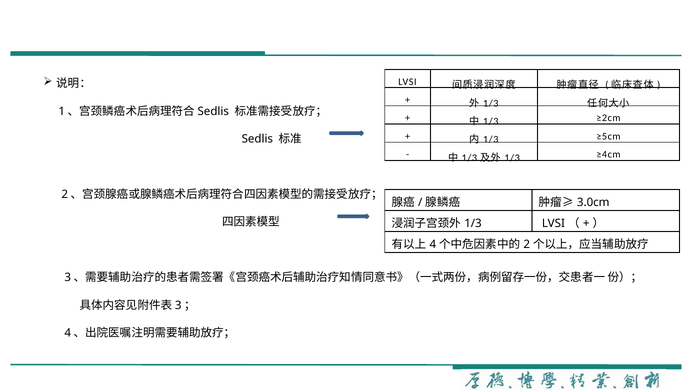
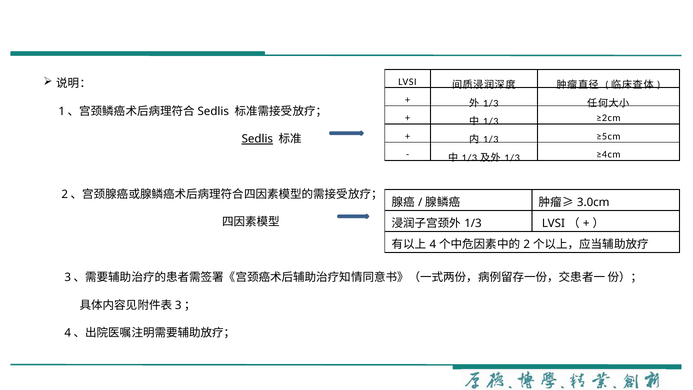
Sedlis underline: none -> present (257, 139)
